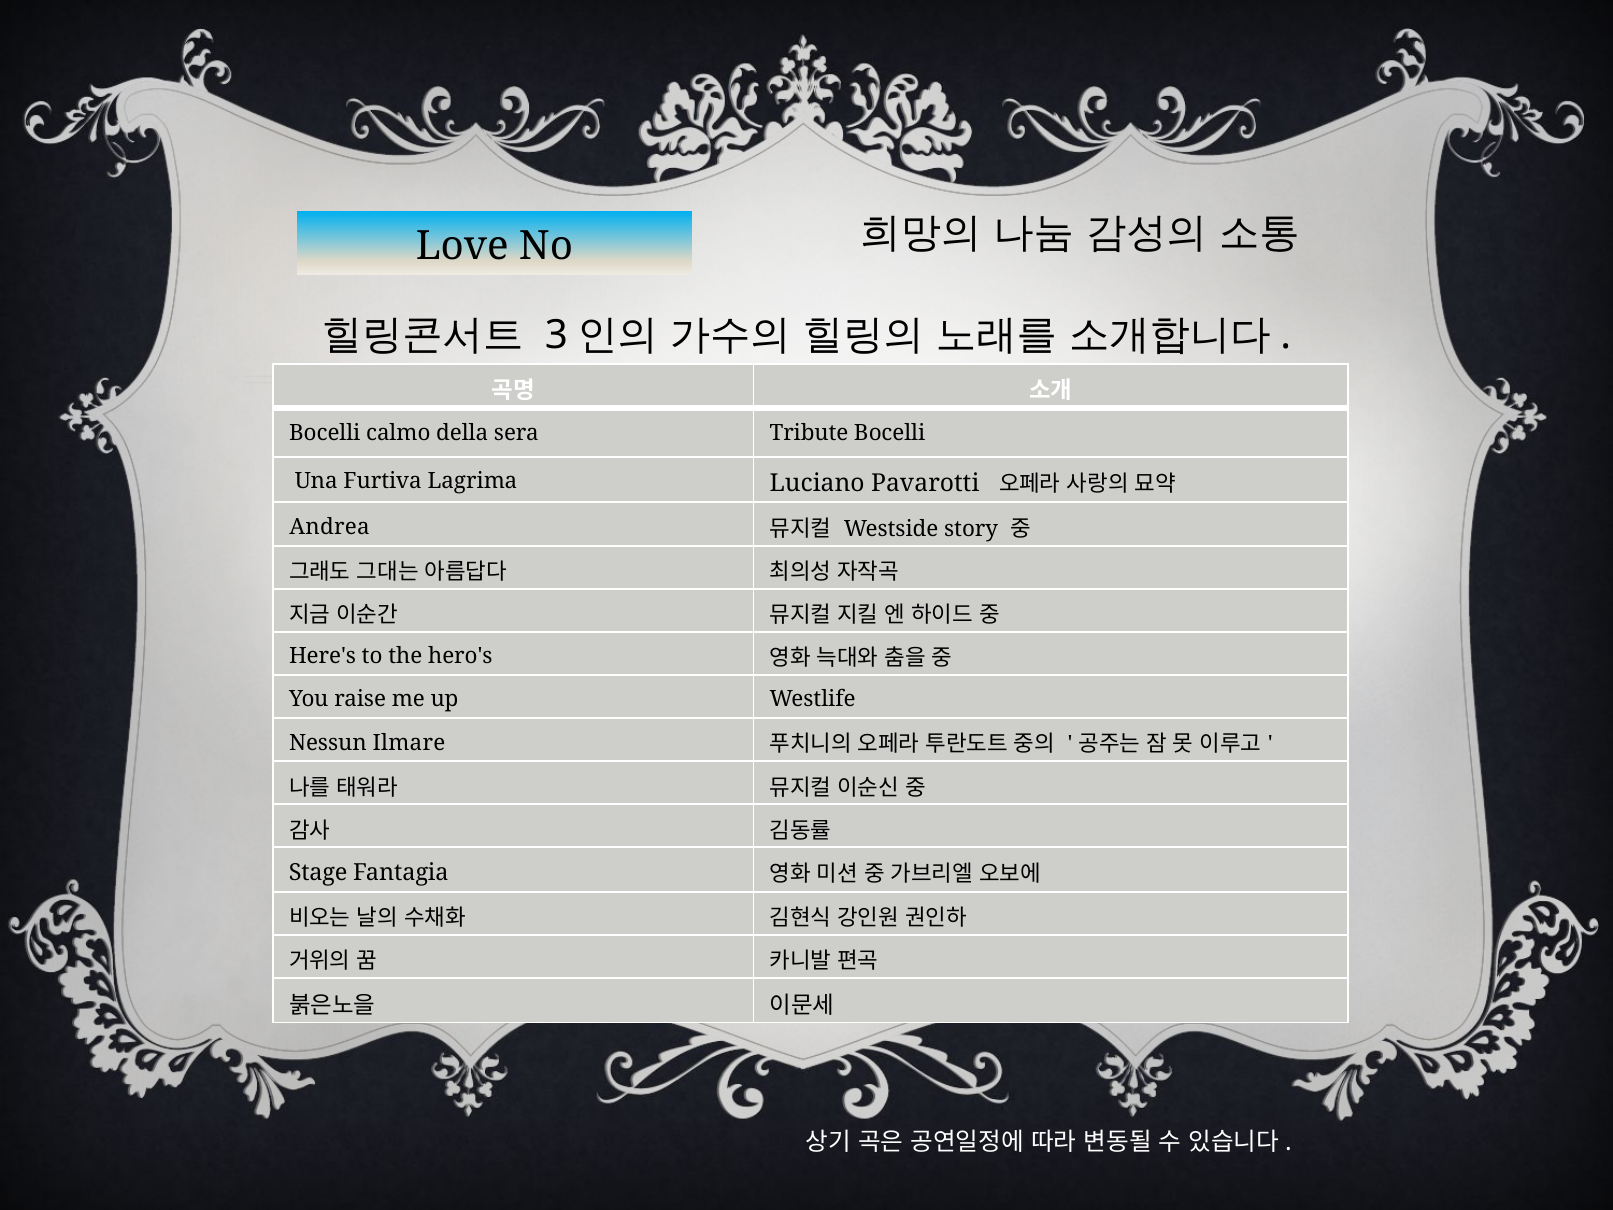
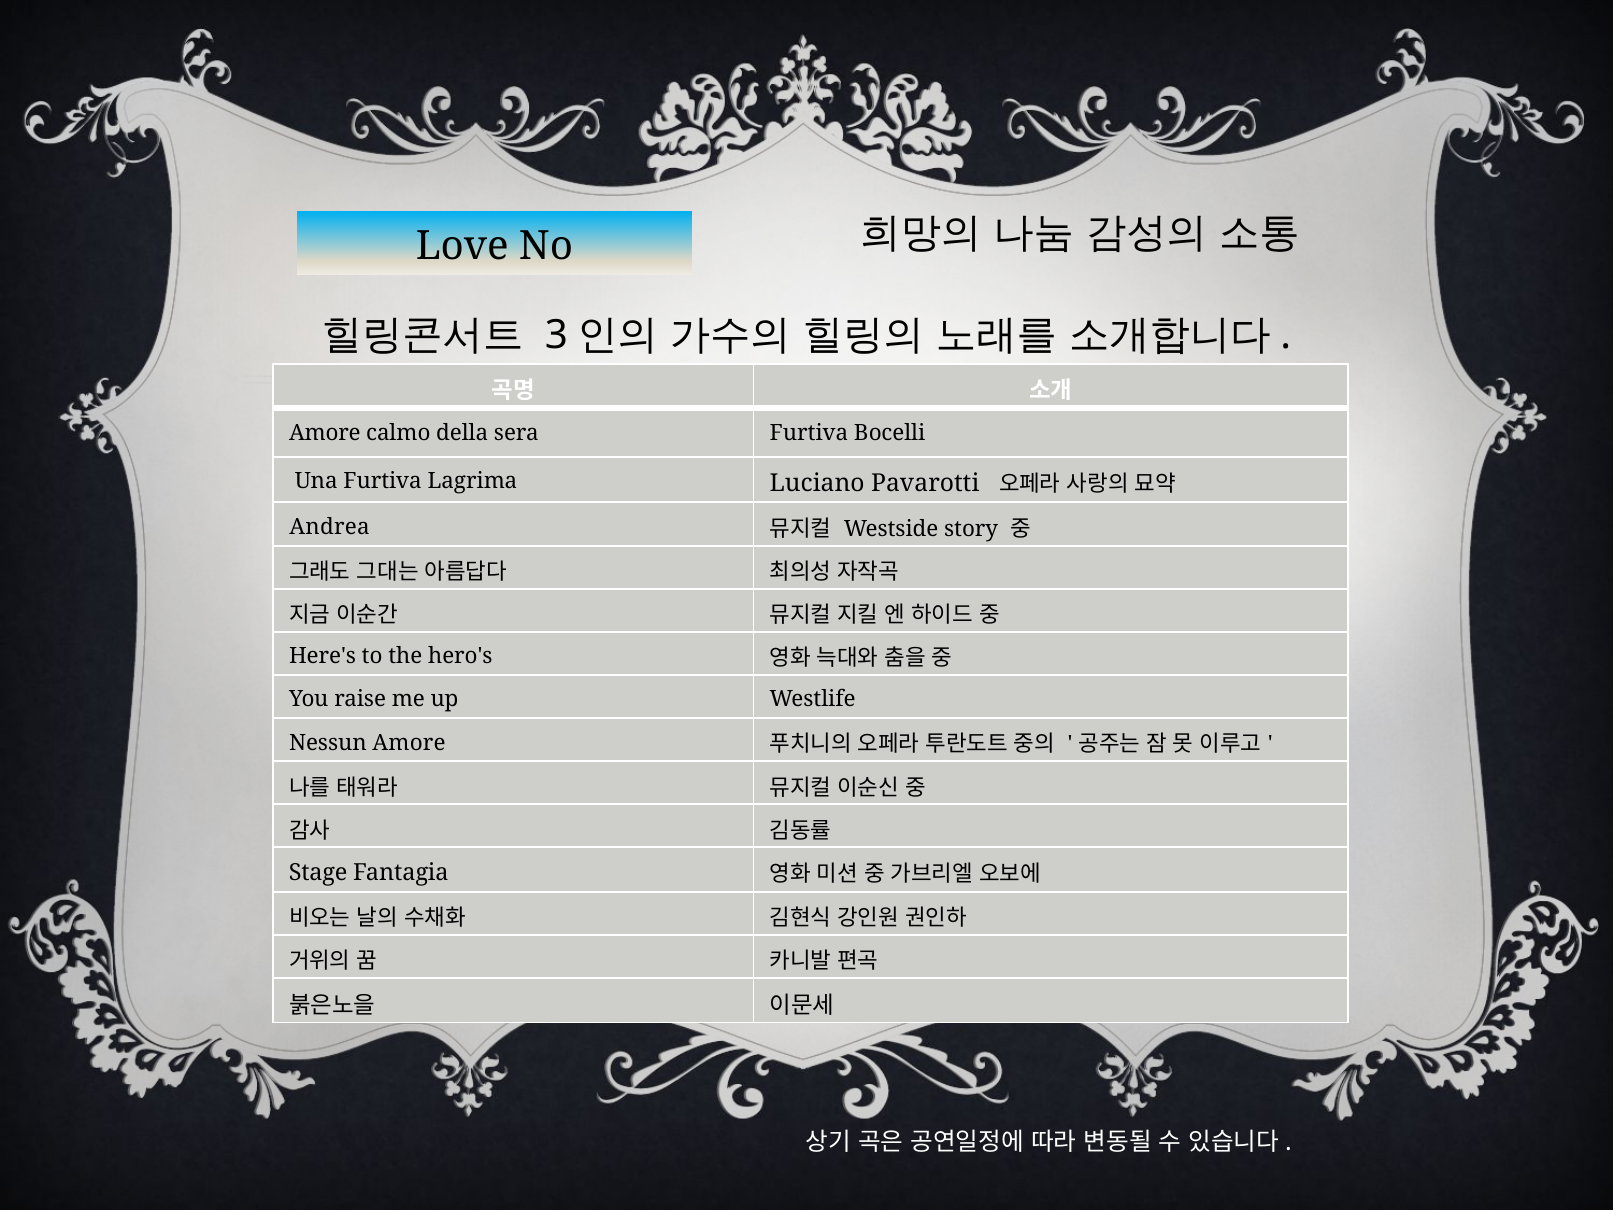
Bocelli: Bocelli -> Amore (325, 433)
sera Tribute: Tribute -> Furtiva (809, 433)
Nessun Ilmare: Ilmare -> Amore (409, 743)
